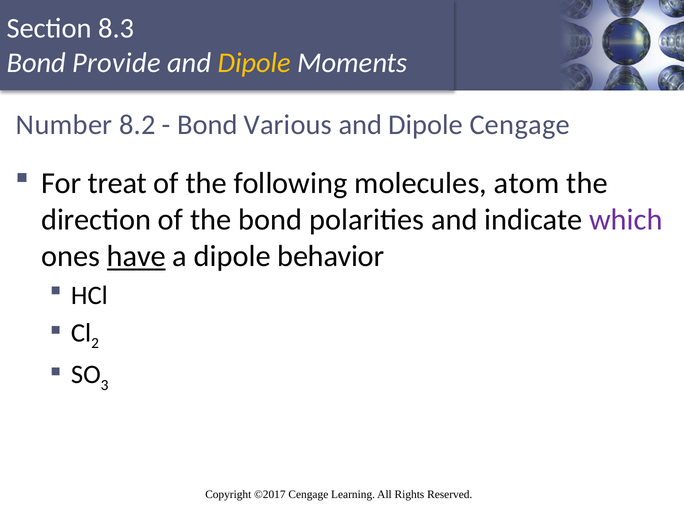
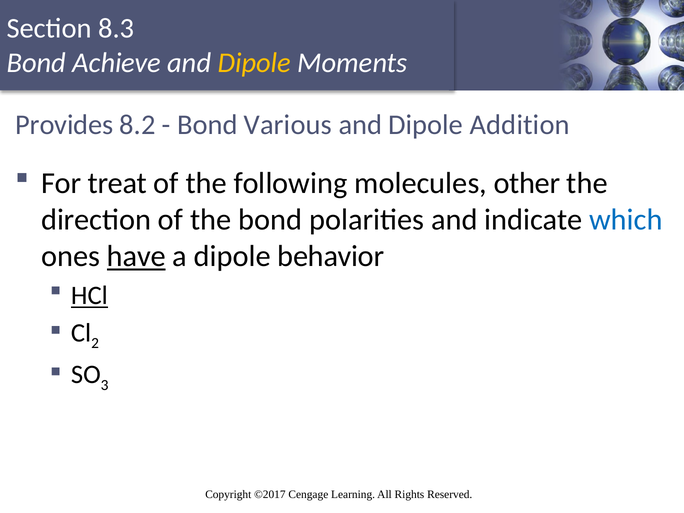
Provide: Provide -> Achieve (117, 63)
Number: Number -> Provides (64, 125)
Dipole Cengage: Cengage -> Addition (520, 125)
atom: atom -> other (527, 183)
which colour: purple -> blue (626, 220)
HCl underline: none -> present (89, 296)
